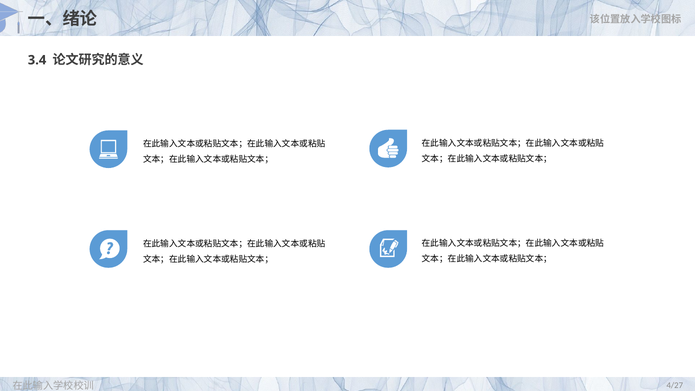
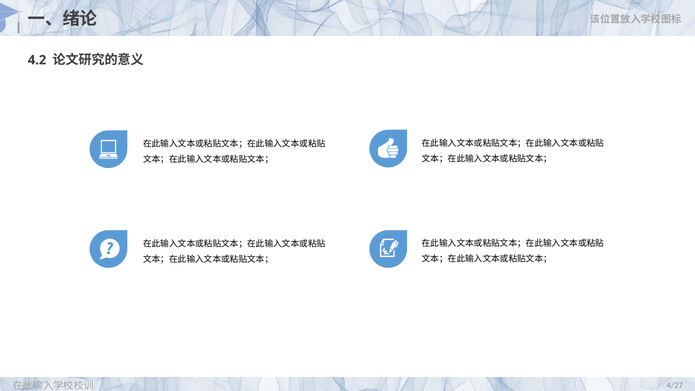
3.4: 3.4 -> 4.2 (37, 60)
